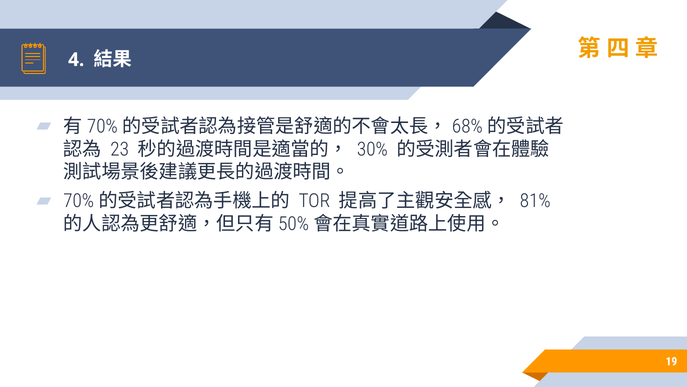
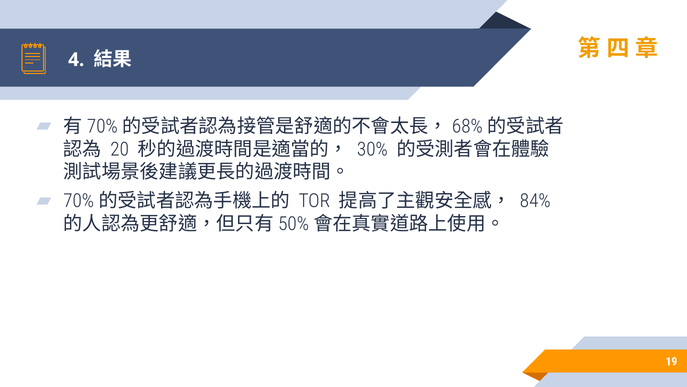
23: 23 -> 20 (120, 149)
81%: 81% -> 84% (535, 201)
